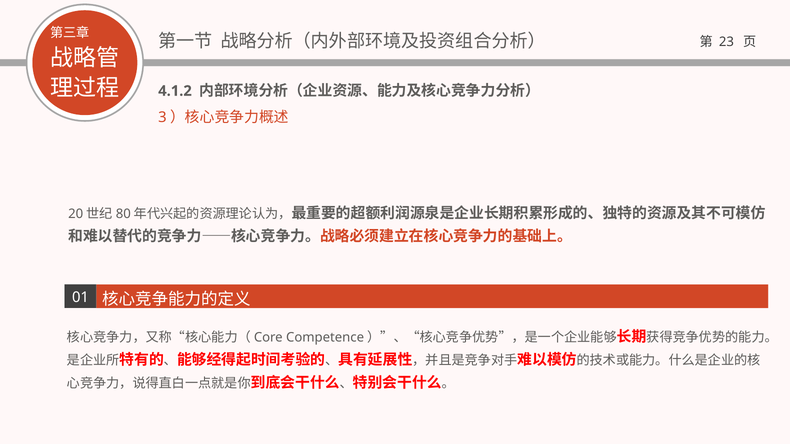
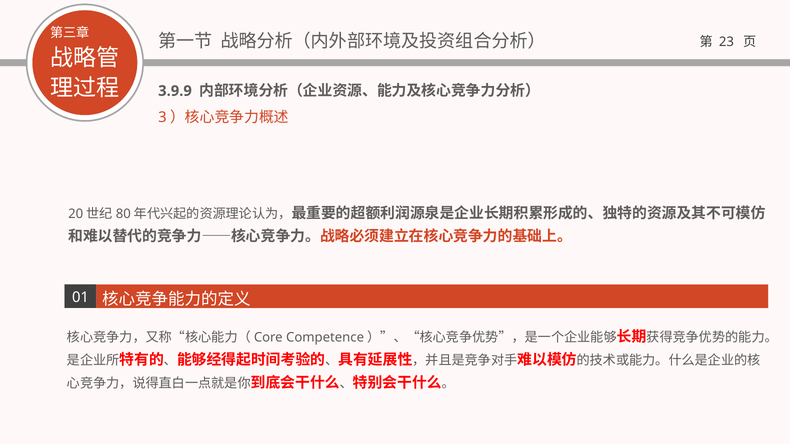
4.1.2: 4.1.2 -> 3.9.9 (175, 91)
